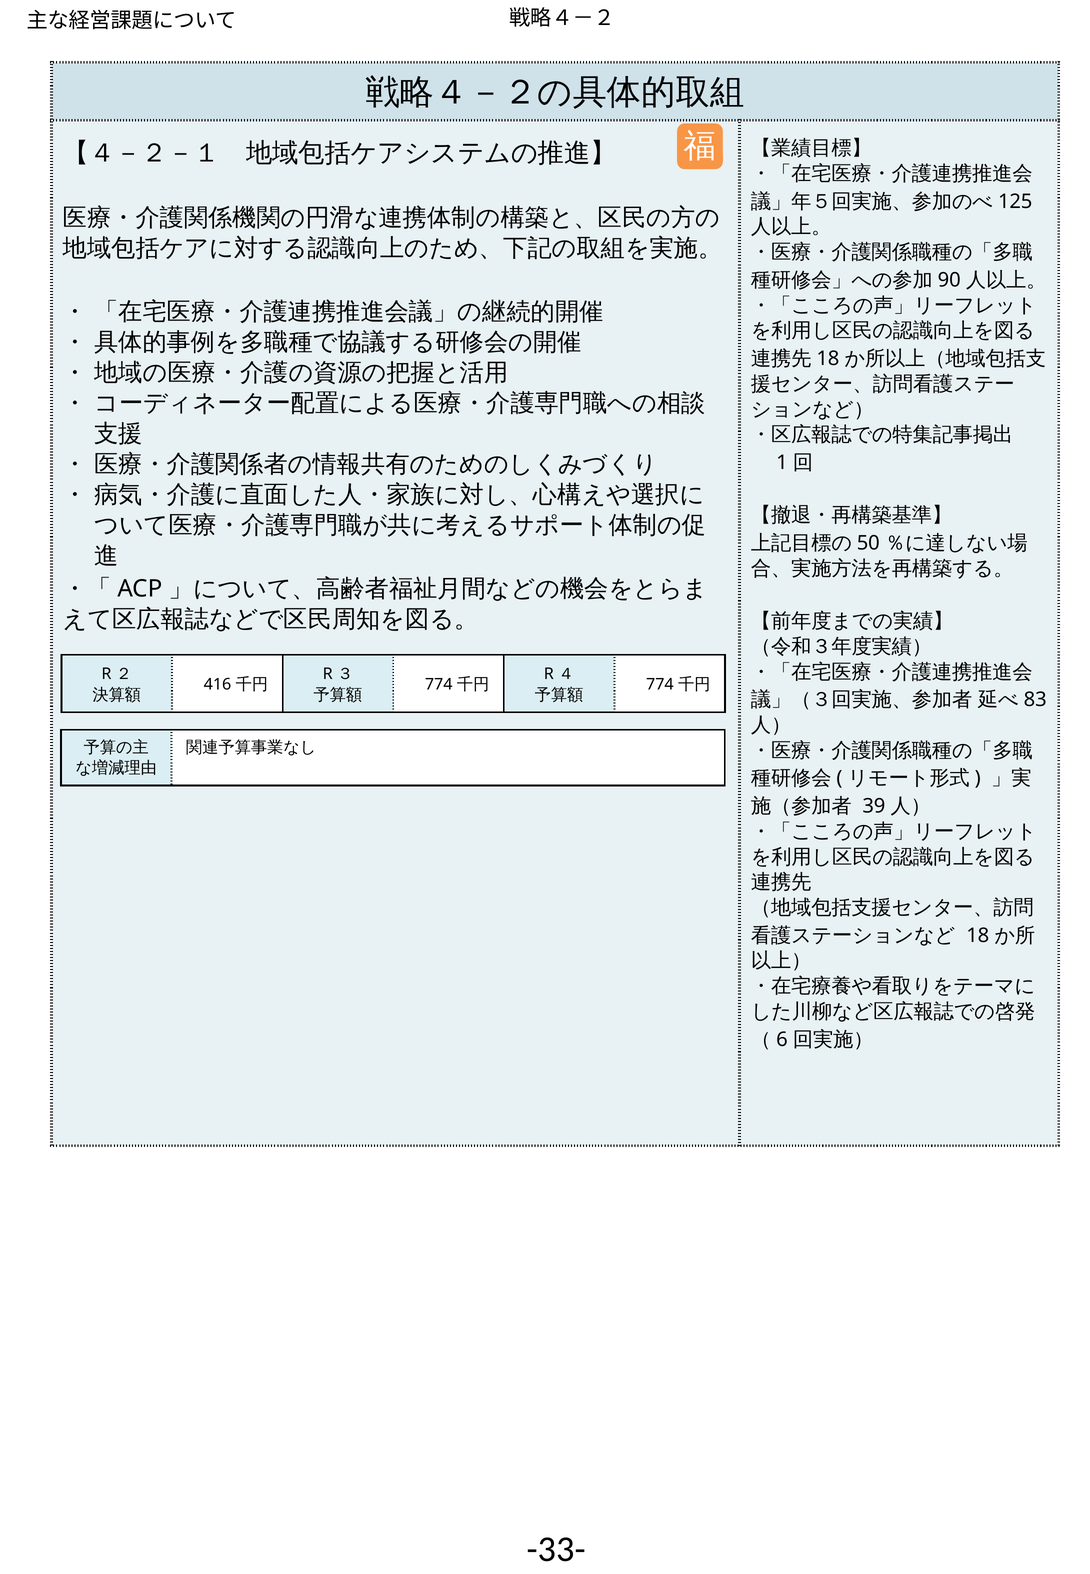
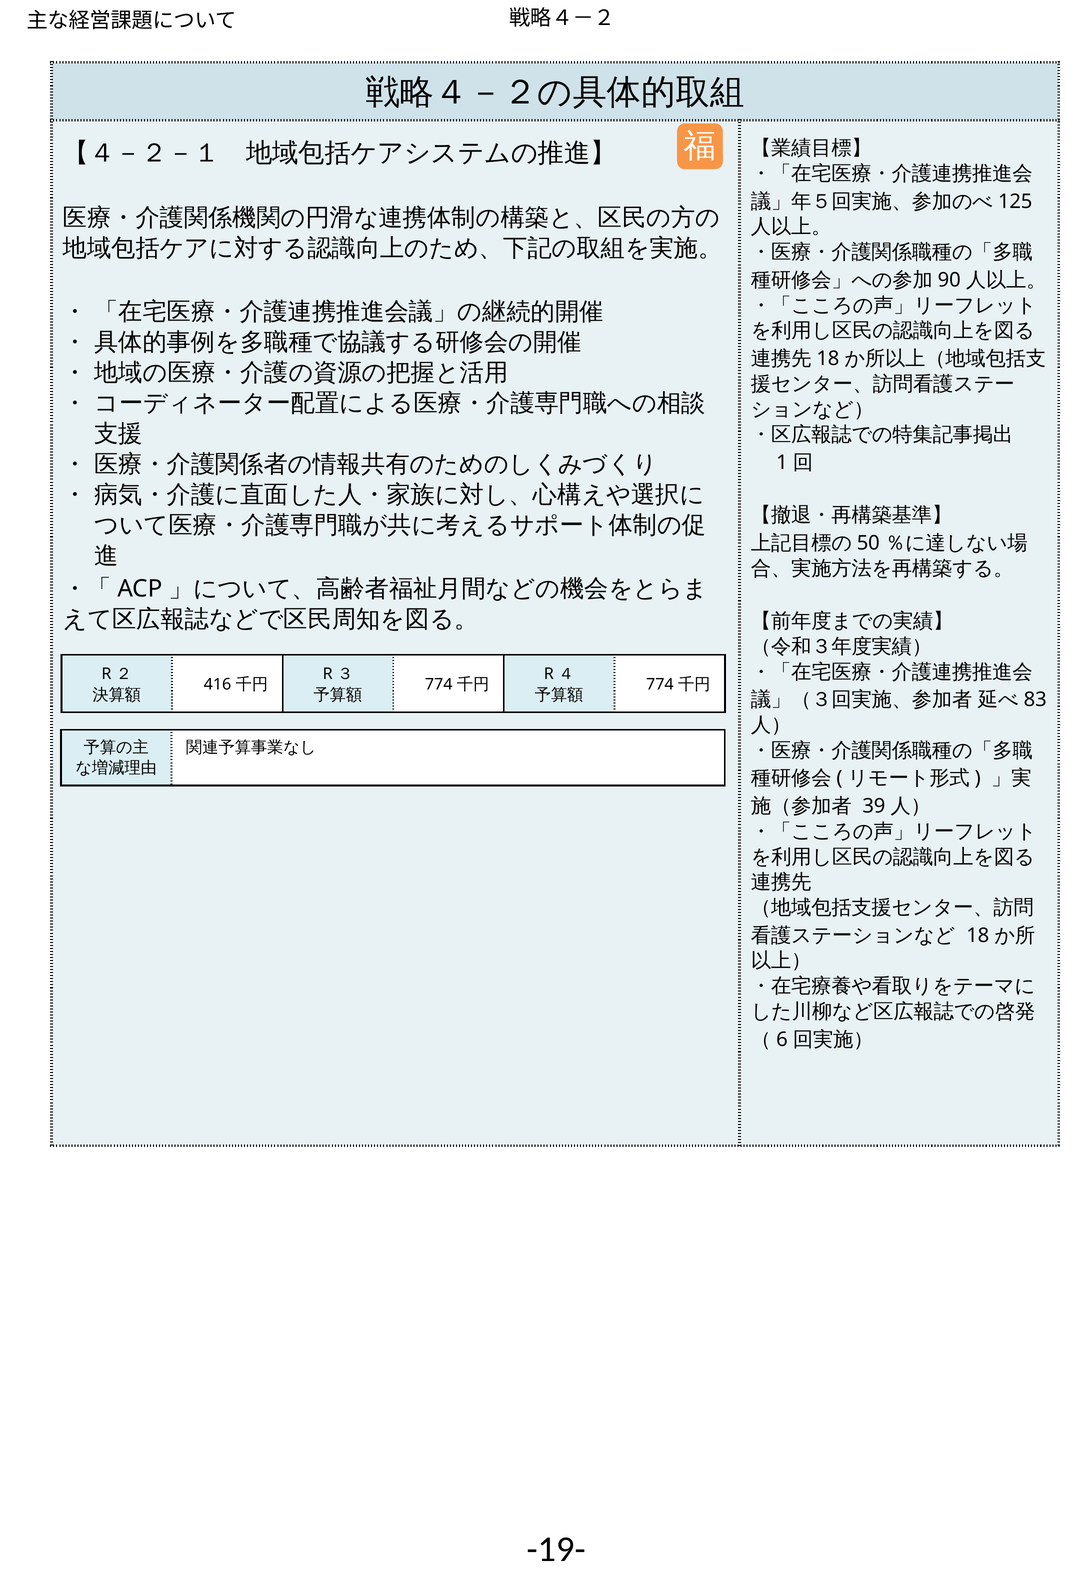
-33-: -33- -> -19- (556, 1550)
